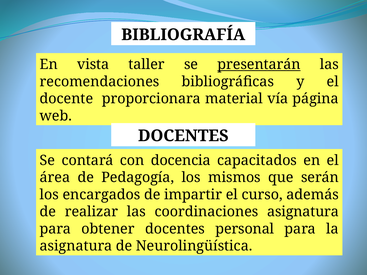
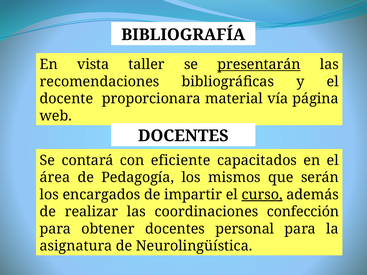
docencia: docencia -> eficiente (181, 161)
curso underline: none -> present (262, 195)
coordinaciones asignatura: asignatura -> confección (303, 212)
